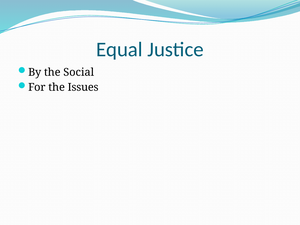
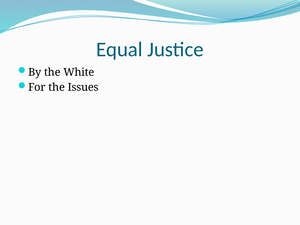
Social: Social -> White (79, 72)
